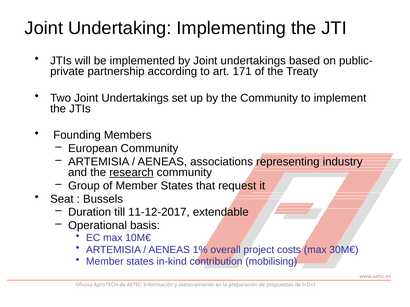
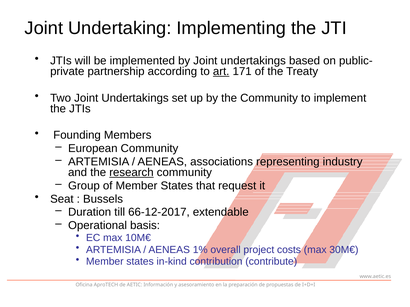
art underline: none -> present (221, 72)
11-12-2017: 11-12-2017 -> 66-12-2017 (159, 212)
mobilising: mobilising -> contribute (271, 262)
